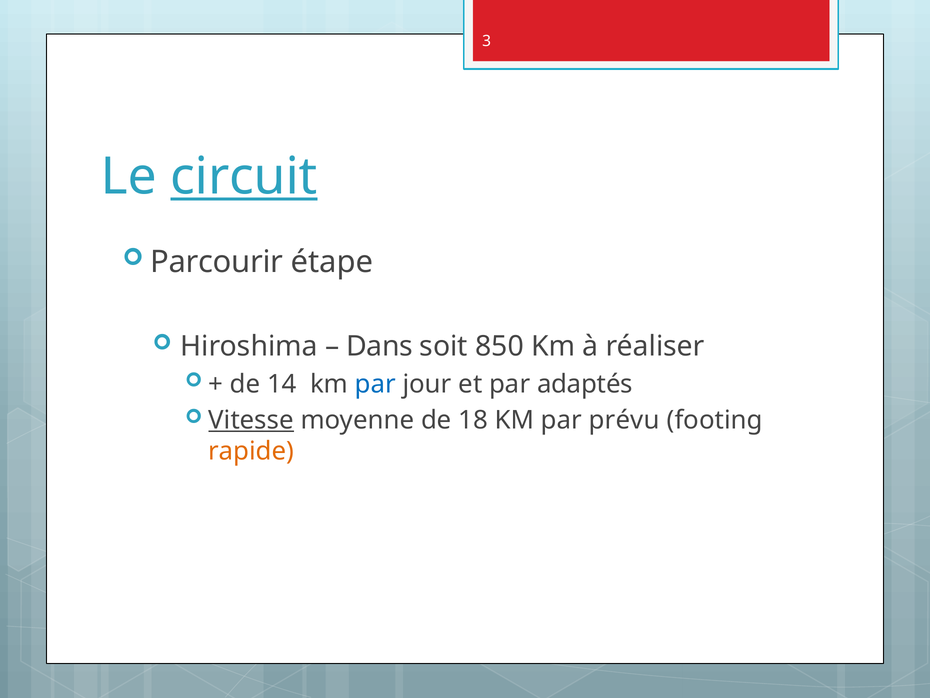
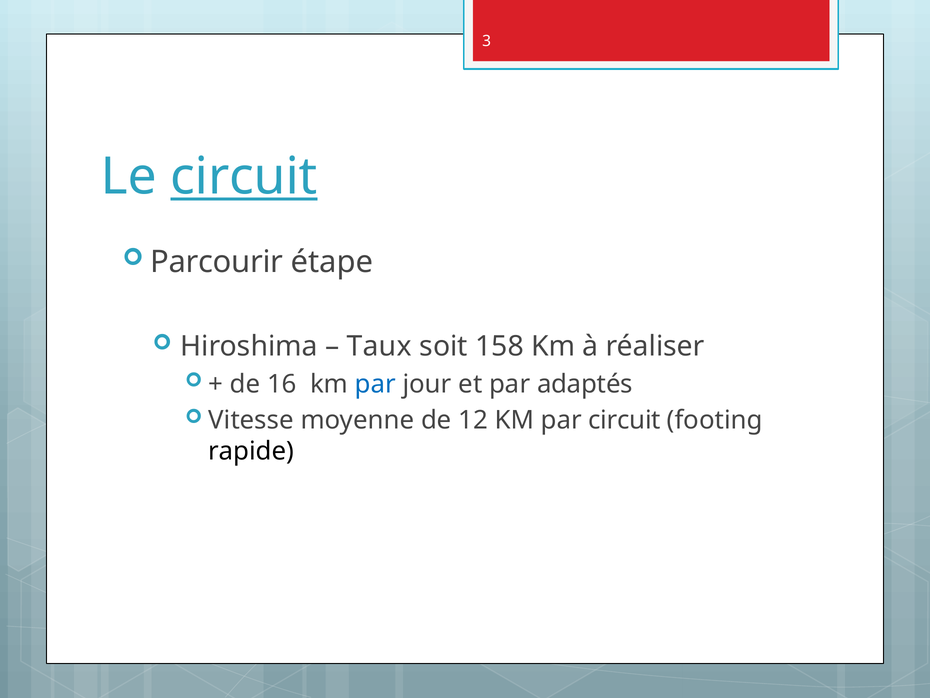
Dans: Dans -> Taux (379, 346)
850: 850 -> 158 (499, 346)
14: 14 -> 16 (282, 384)
Vitesse underline: present -> none (251, 420)
18: 18 -> 12 (473, 420)
par prévu: prévu -> circuit (624, 420)
rapide colour: orange -> black (251, 451)
